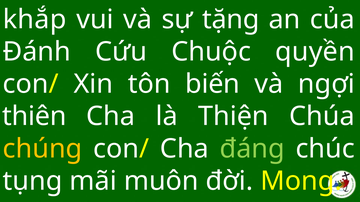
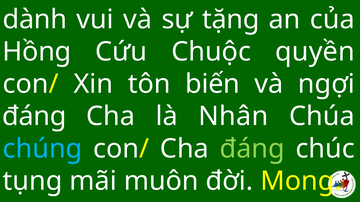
khắp: khắp -> dành (35, 19)
Đánh: Đánh -> Hồng (37, 52)
thiên: thiên -> đáng (34, 117)
Thiện: Thiện -> Nhân (233, 117)
chúng colour: yellow -> light blue (43, 149)
